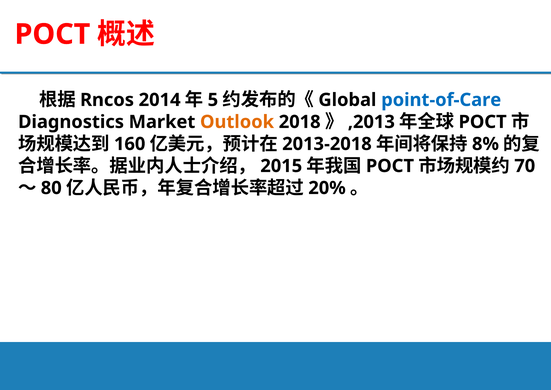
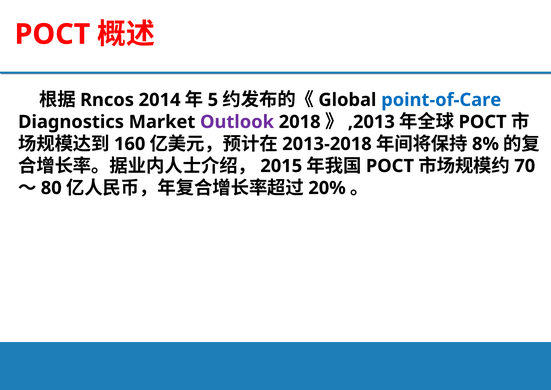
Outlook colour: orange -> purple (237, 122)
